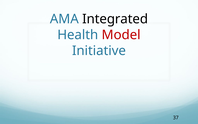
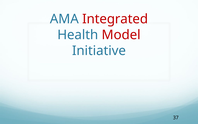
Integrated colour: black -> red (115, 19)
